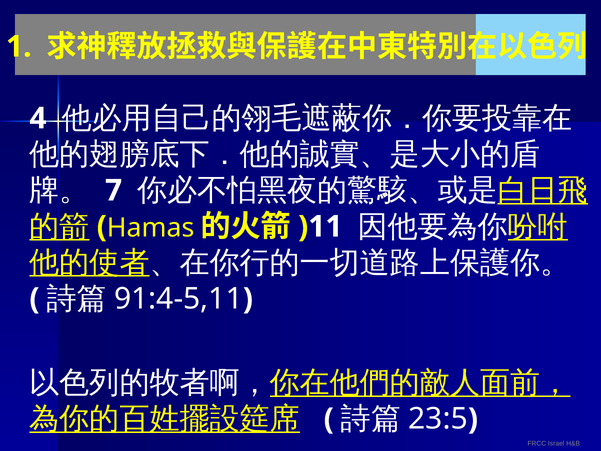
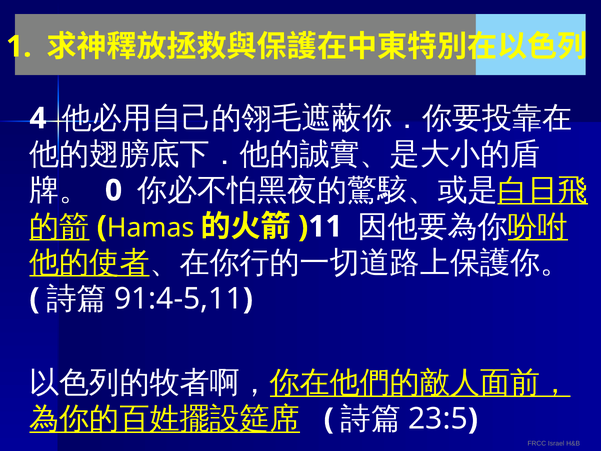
7: 7 -> 0 (114, 190)
